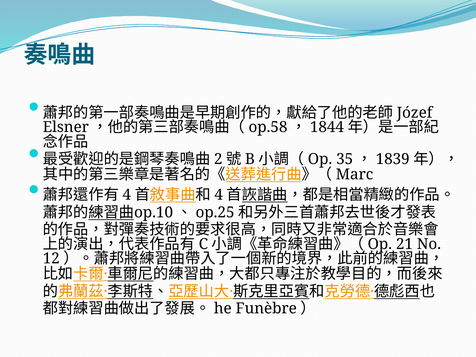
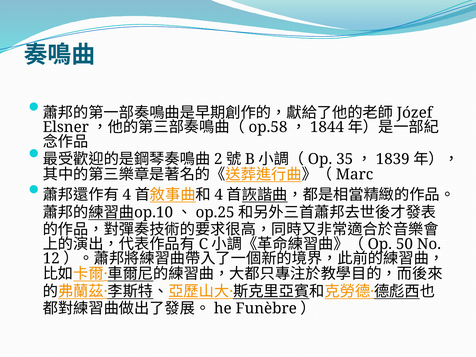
21: 21 -> 50 (404, 244)
